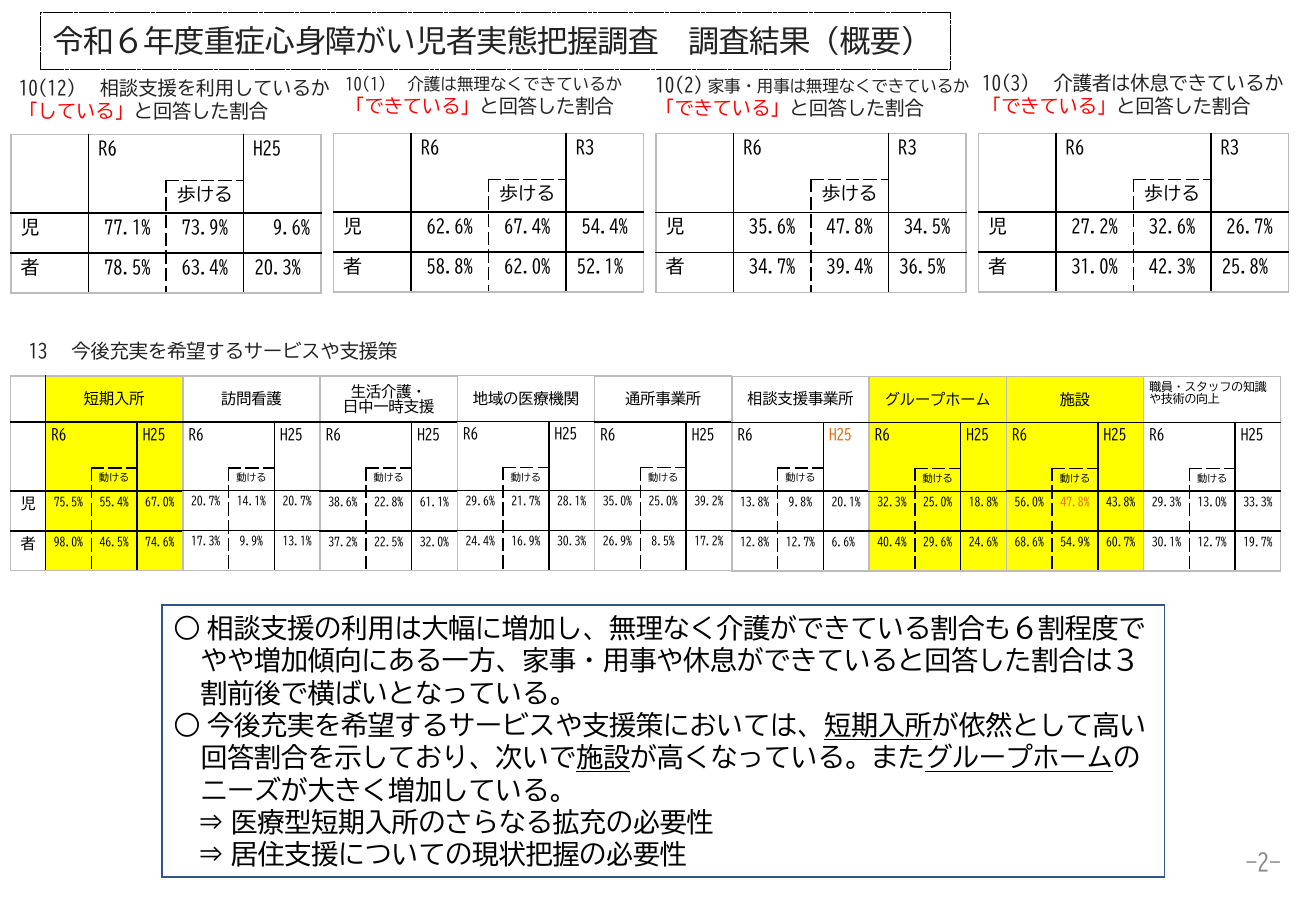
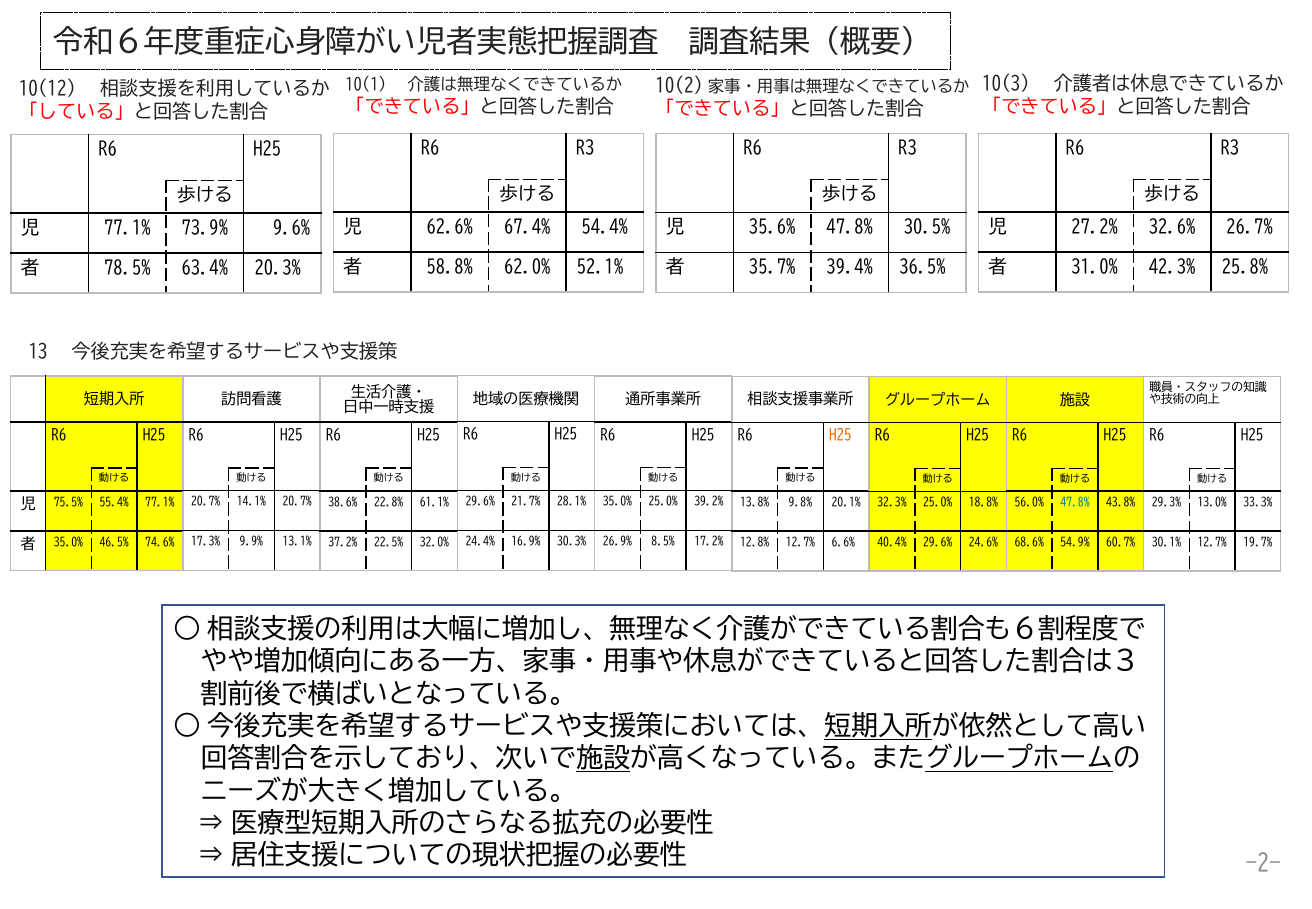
34.5%: 34.5% -> 30.5% (927, 227)
34.7%: 34.7% -> 35.7% (772, 267)
55.4% 67.0%: 67.0% -> 77.1% (160, 502)
47.8% colour: orange -> blue (1075, 502)
98.0%: 98.0% -> 35.0% (68, 542)
